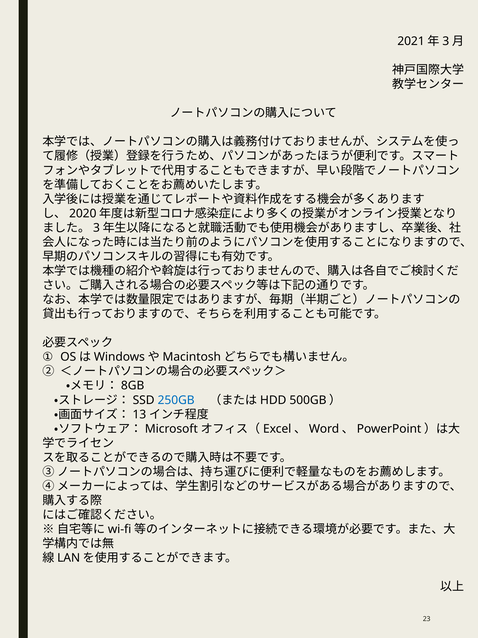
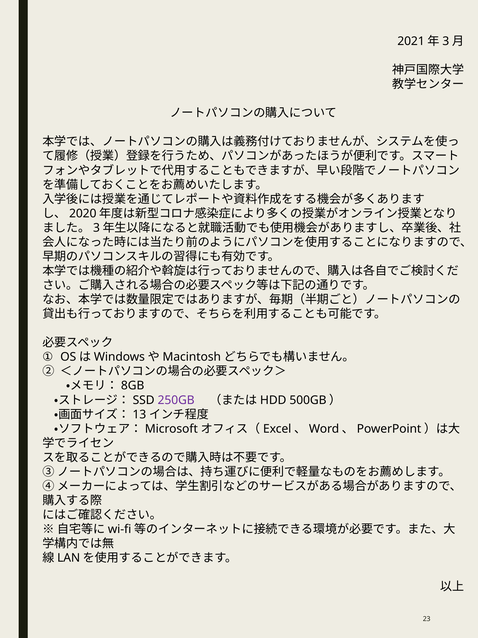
250GB colour: blue -> purple (176, 400)
